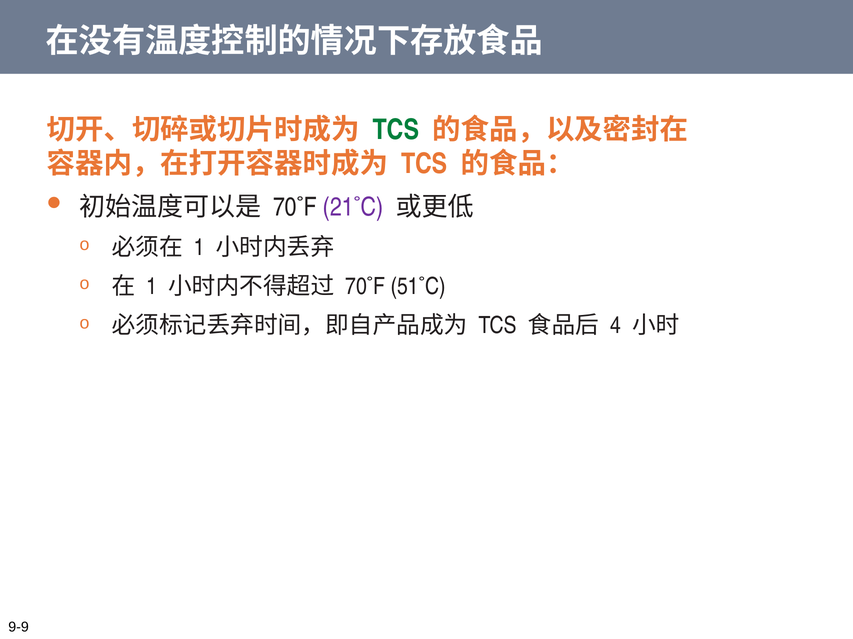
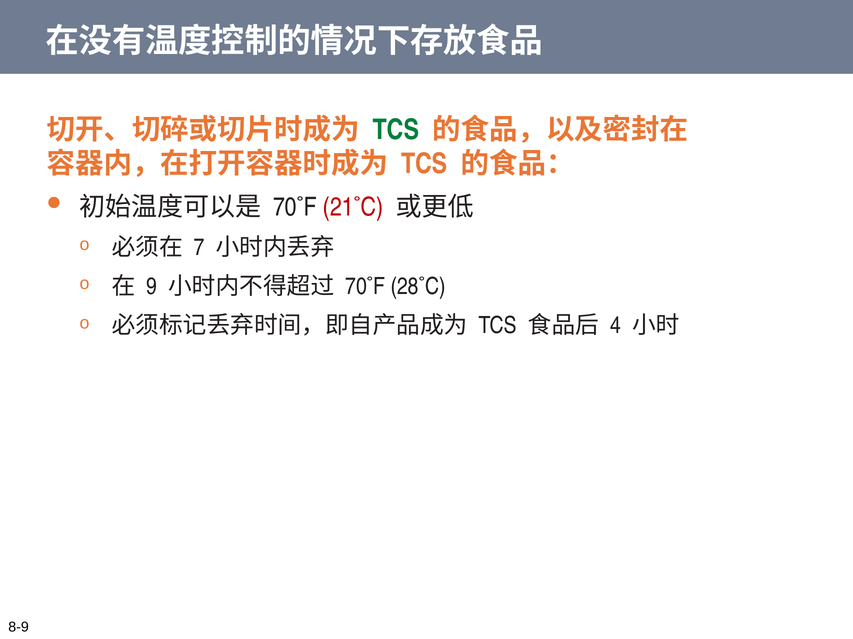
21˚C colour: purple -> red (353, 207)
1: 1 -> 7 (199, 248)
1: 1 -> 9 (152, 287)
51˚C: 51˚C -> 28˚C (418, 287)
9-9: 9-9 -> 8-9 (19, 628)
